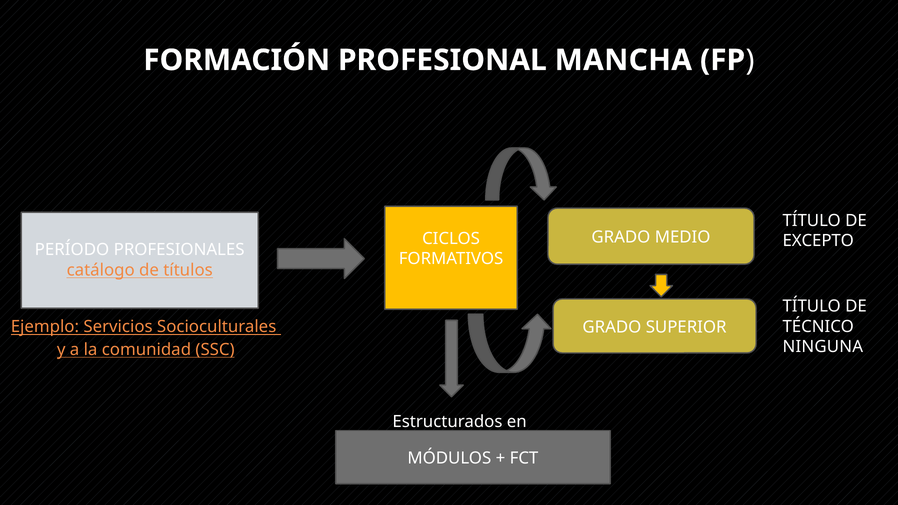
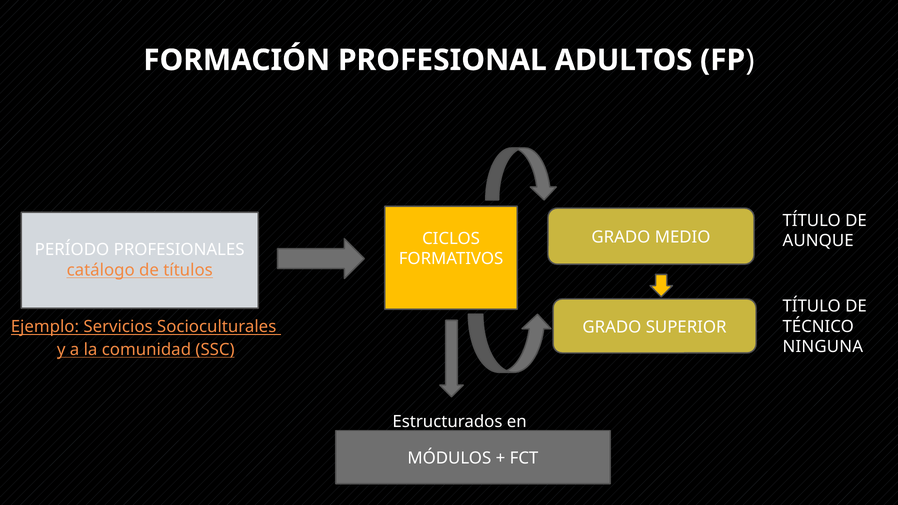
MANCHA: MANCHA -> ADULTOS (624, 60)
EXCEPTO: EXCEPTO -> AUNQUE (818, 241)
